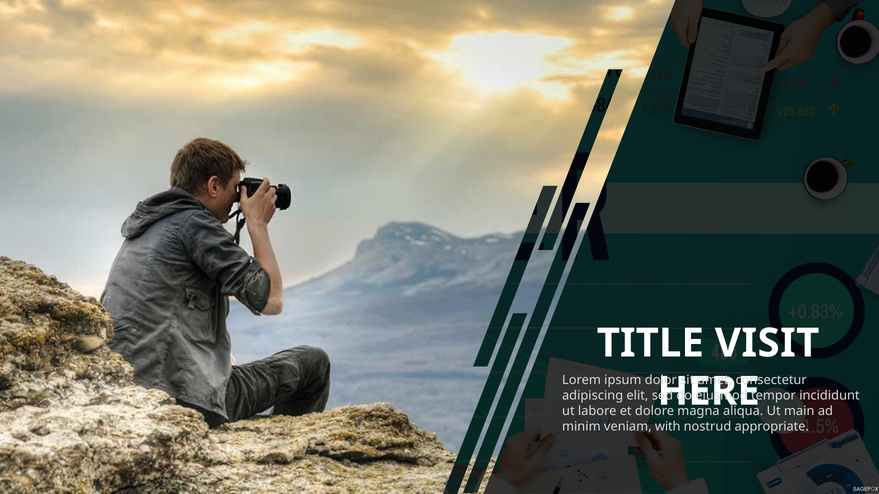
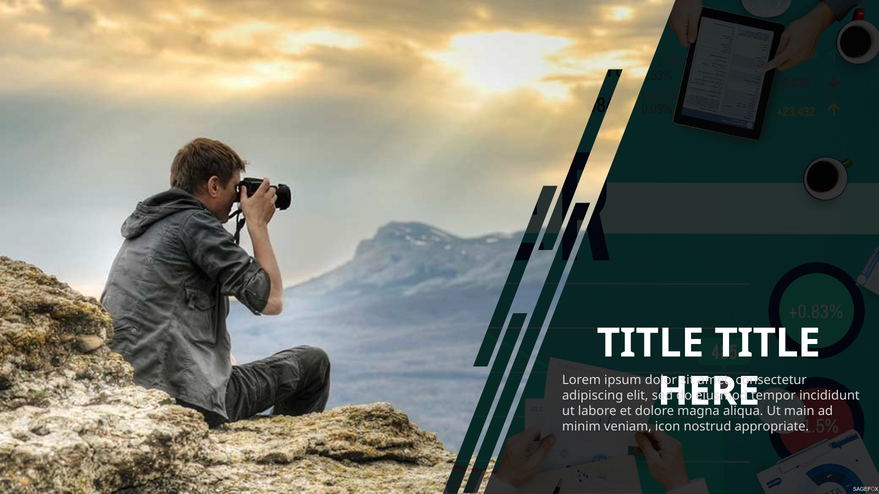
TITLE VISIT: VISIT -> TITLE (767, 343)
with: with -> icon (668, 427)
